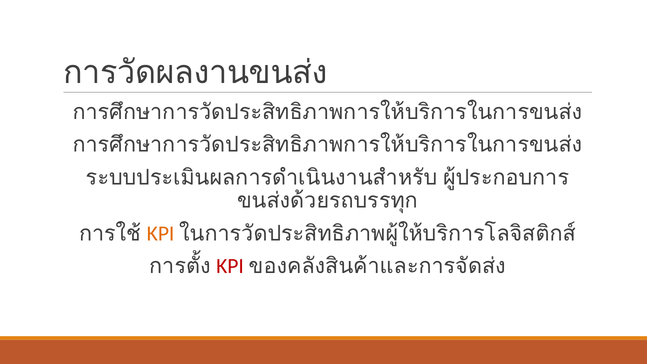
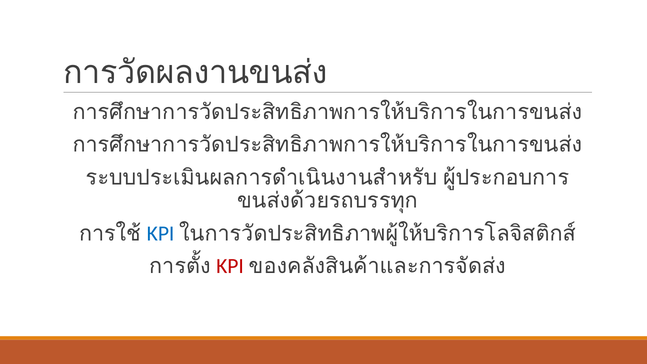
KPI colour: orange -> blue (161, 233)
